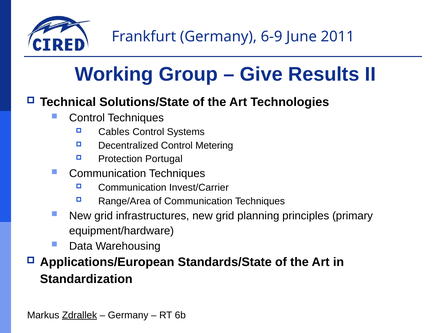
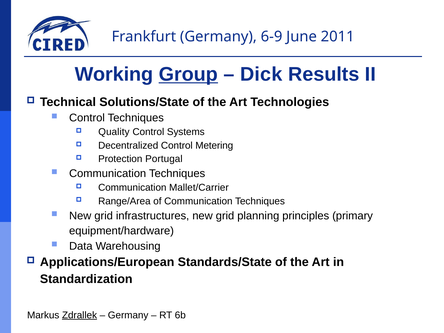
Group underline: none -> present (188, 74)
Give: Give -> Dick (261, 74)
Cables: Cables -> Quality (114, 132)
Invest/Carrier: Invest/Carrier -> Mallet/Carrier (199, 188)
